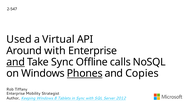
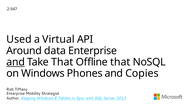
Around with: with -> data (55, 50)
Take Sync: Sync -> That (62, 62)
Offline calls: calls -> that (120, 62)
Phones underline: present -> none (85, 73)
